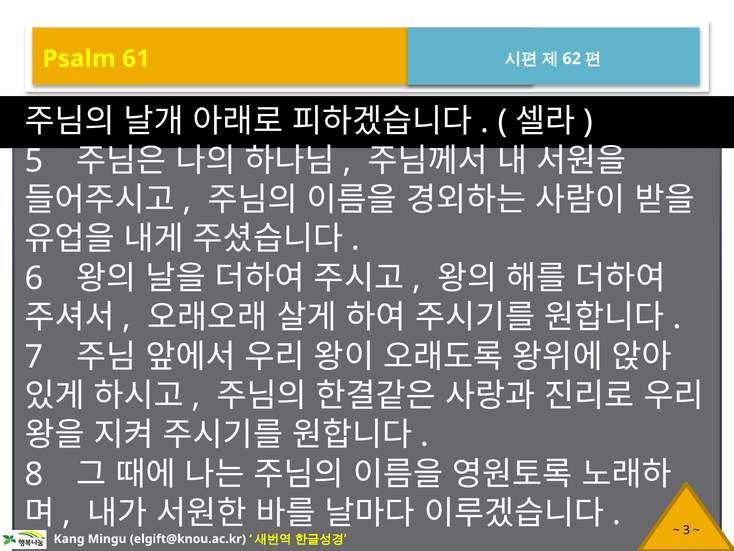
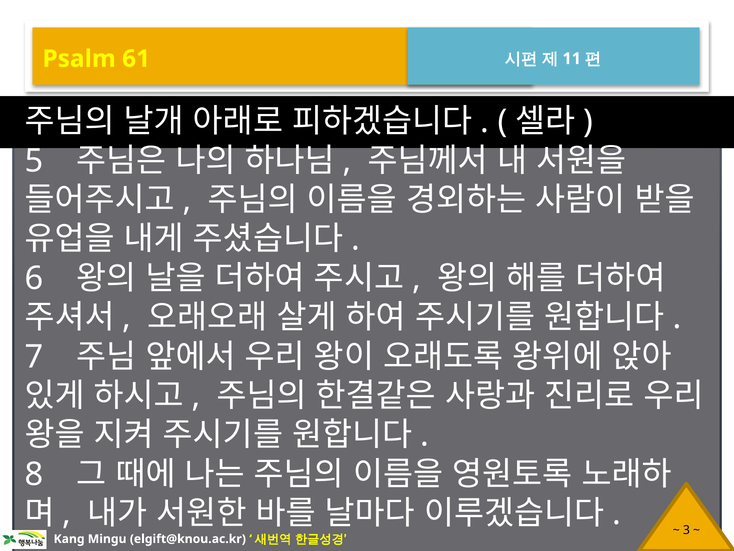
62: 62 -> 11 (572, 59)
